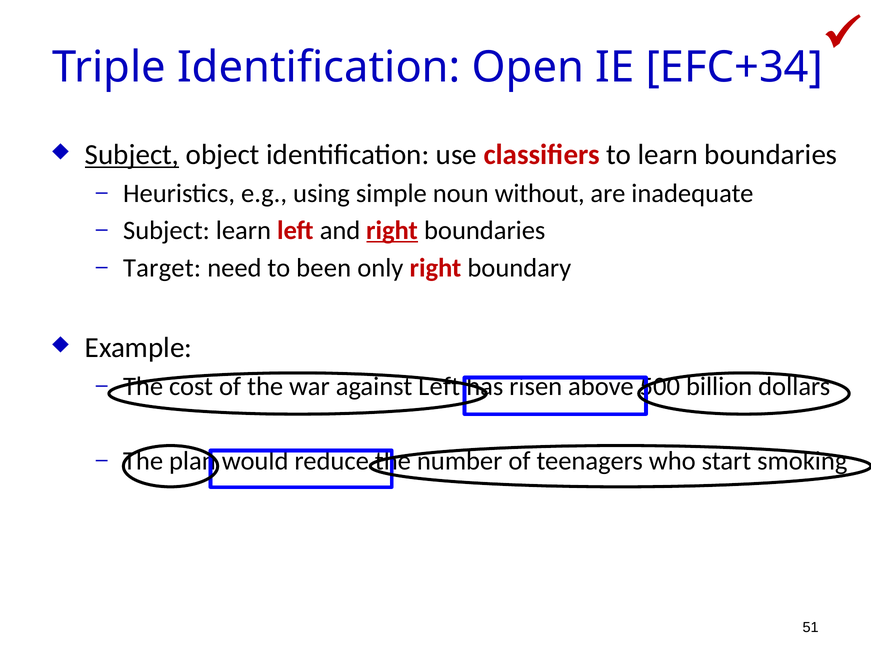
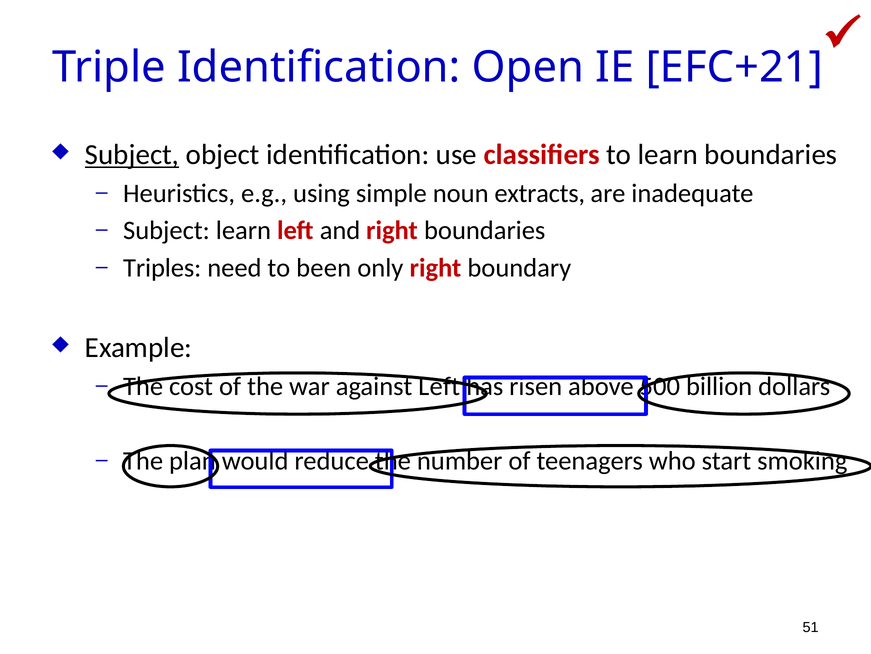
EFC+34: EFC+34 -> EFC+21 (734, 67)
without: without -> extracts (540, 193)
right underline: present -> none (392, 230)
Target: Target -> Triples (162, 267)
